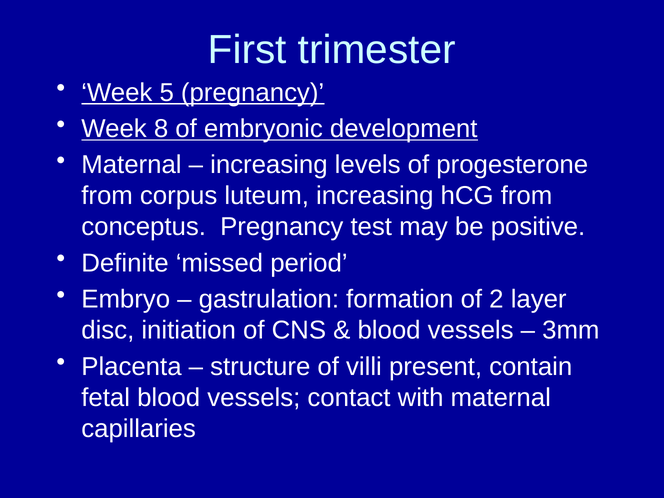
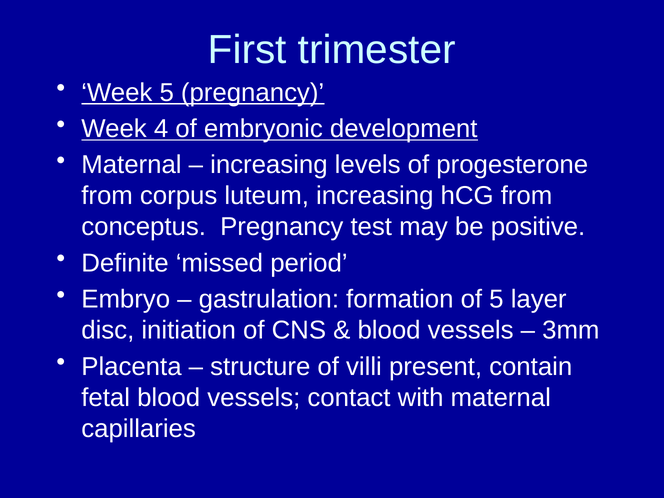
8: 8 -> 4 (161, 129)
of 2: 2 -> 5 (496, 299)
